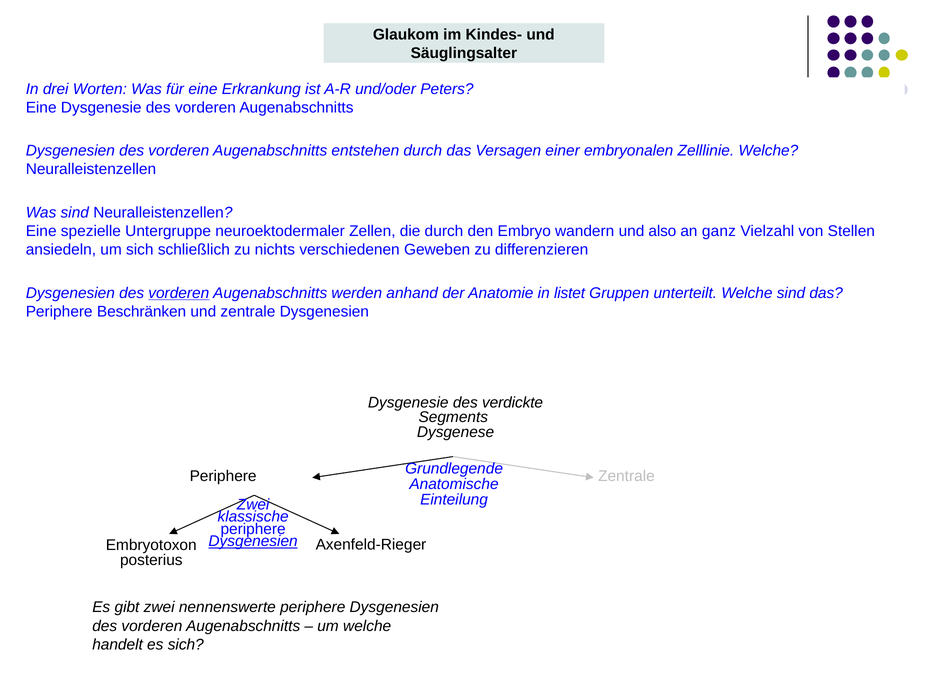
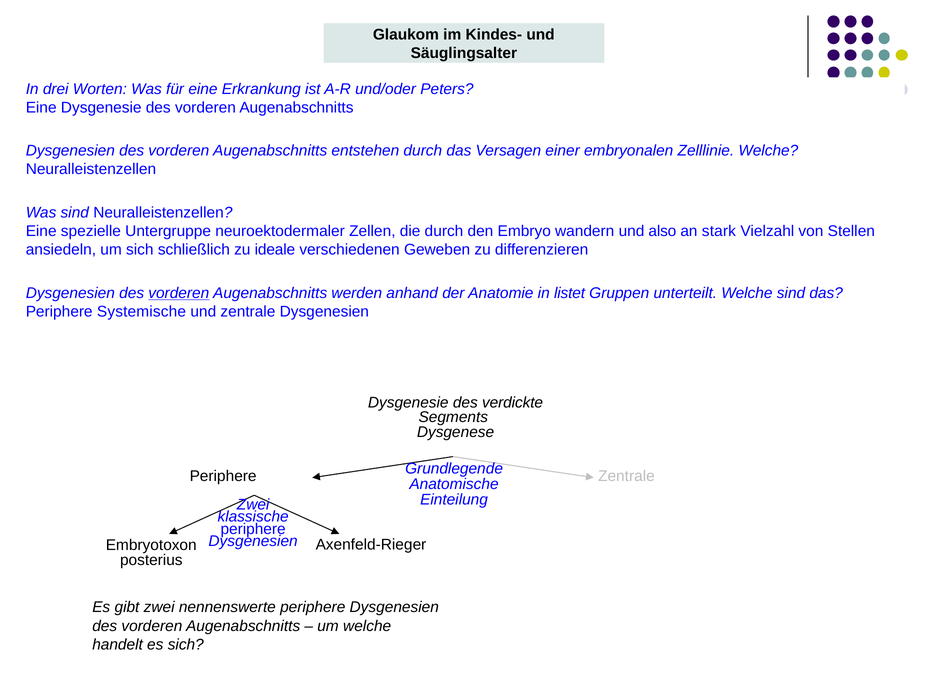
ganz: ganz -> stark (719, 231)
nichts: nichts -> ideale (275, 250)
Beschränken: Beschränken -> Systemische (141, 312)
Dysgenesien underline: present -> none (253, 541)
